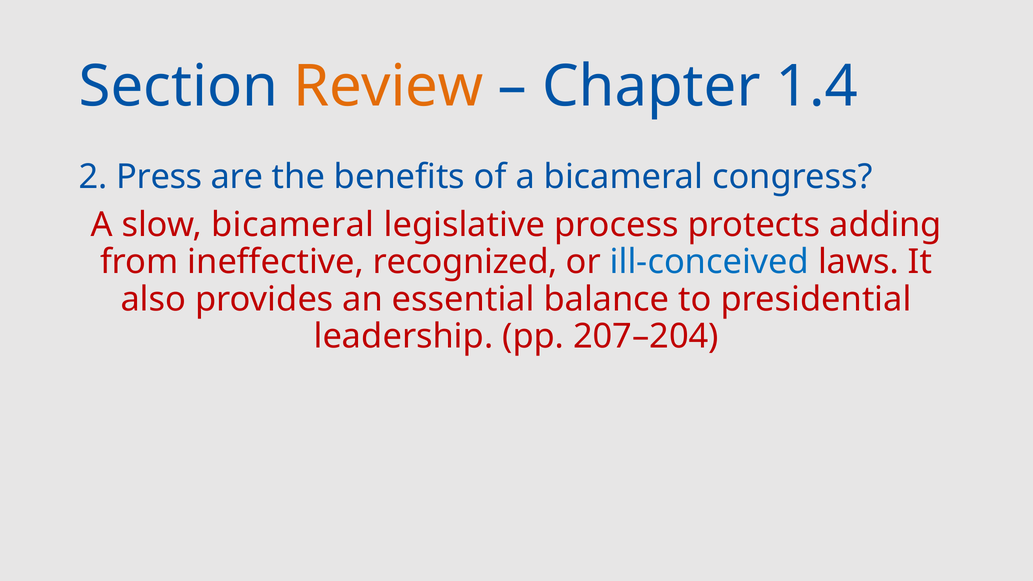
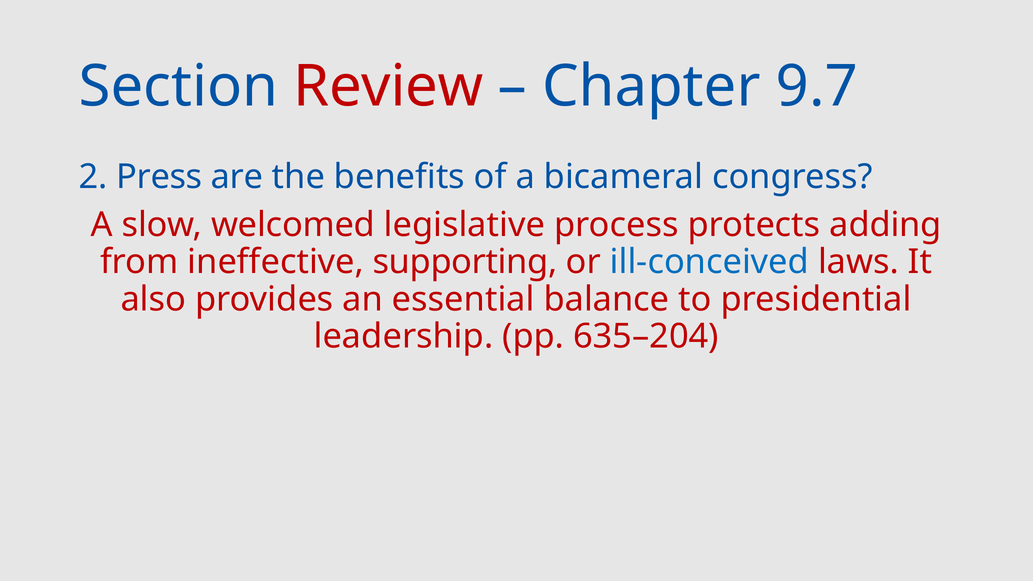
Review colour: orange -> red (388, 87)
1.4: 1.4 -> 9.7 (817, 87)
slow bicameral: bicameral -> welcomed (293, 225)
recognized: recognized -> supporting (465, 262)
207–204: 207–204 -> 635–204 (646, 337)
